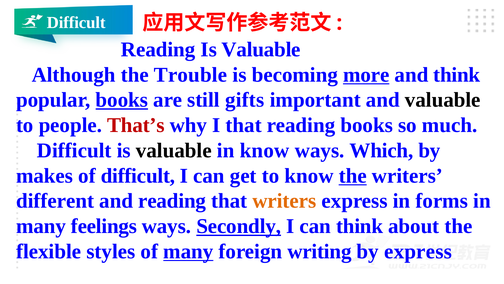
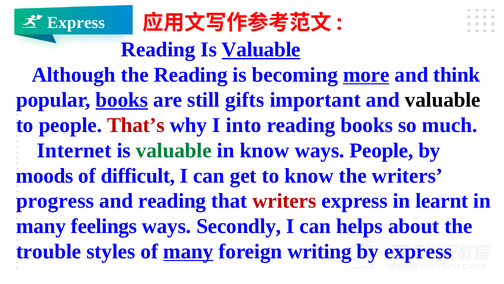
Difficult: Difficult -> Express (76, 23)
Valuable underline: none -> present (261, 49)
the Trouble: Trouble -> Reading (191, 75)
I that: that -> into (244, 125)
Difficult: Difficult -> Internet (74, 150)
valuable colour: black -> green (174, 150)
ways Which: Which -> People (381, 150)
makes: makes -> moods (45, 175)
the underline: present -> none (353, 175)
different: different -> progress (55, 201)
writers colour: orange -> red (284, 201)
forms: forms -> learnt (442, 201)
Secondly underline: present -> none (239, 226)
can think: think -> helps (360, 226)
flexible: flexible -> trouble (49, 251)
